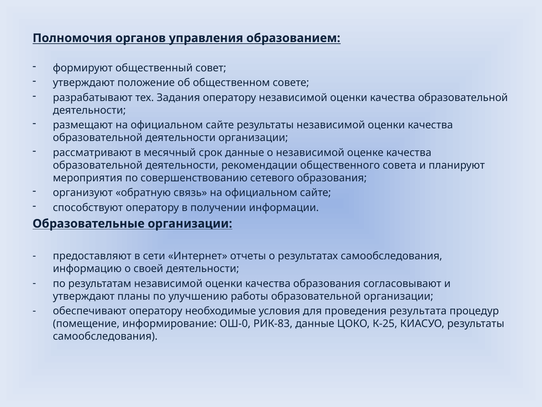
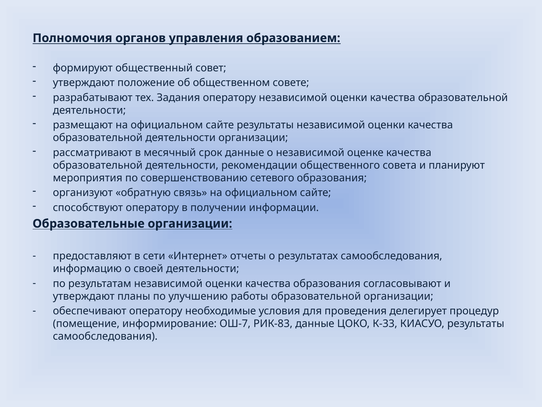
результата: результата -> делегирует (418, 311)
ОШ-0: ОШ-0 -> ОШ-7 (235, 323)
К-25: К-25 -> К-33 (385, 323)
